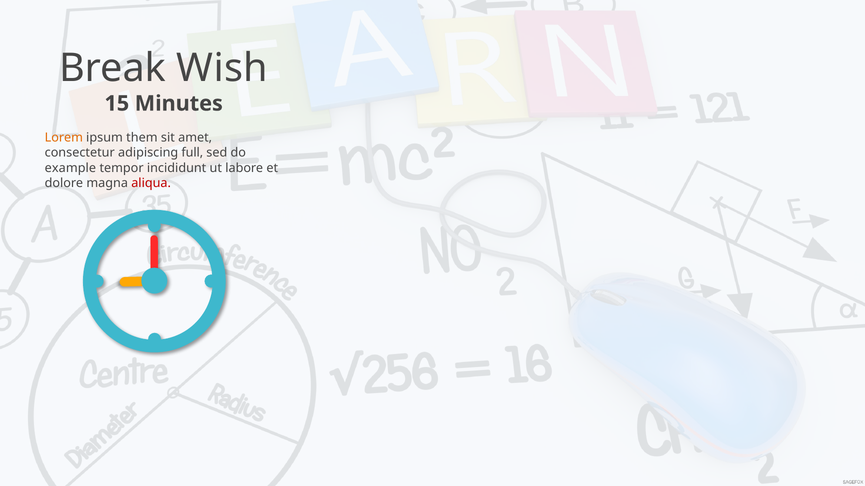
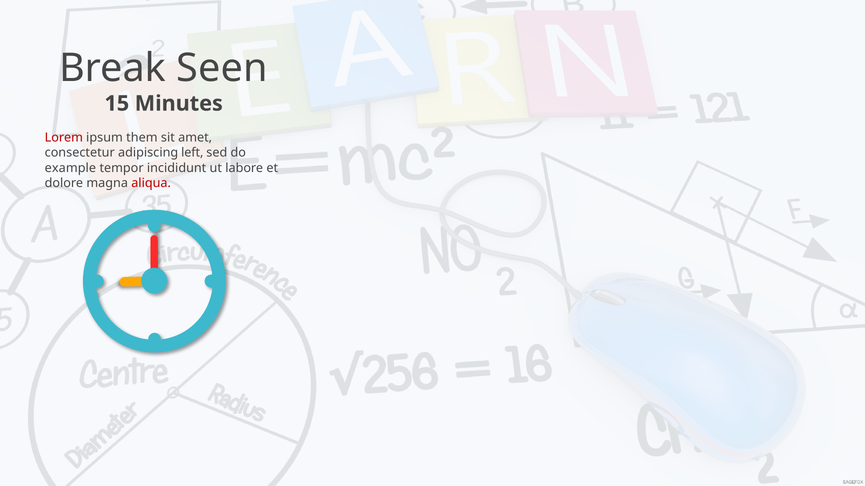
Wish: Wish -> Seen (222, 68)
Lorem colour: orange -> red (64, 138)
full: full -> left (192, 153)
